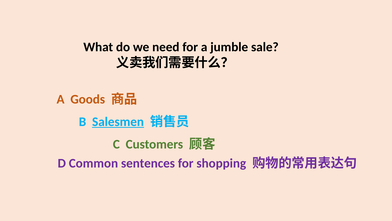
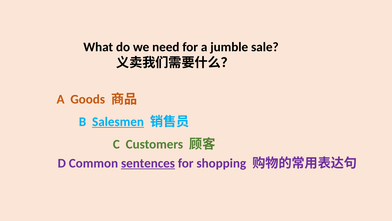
sentences underline: none -> present (148, 163)
